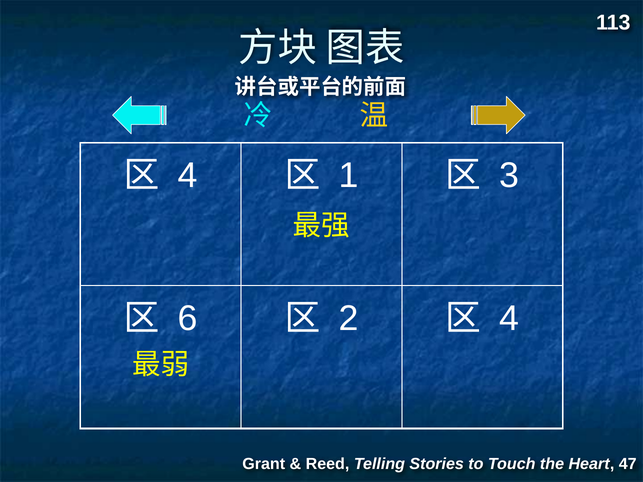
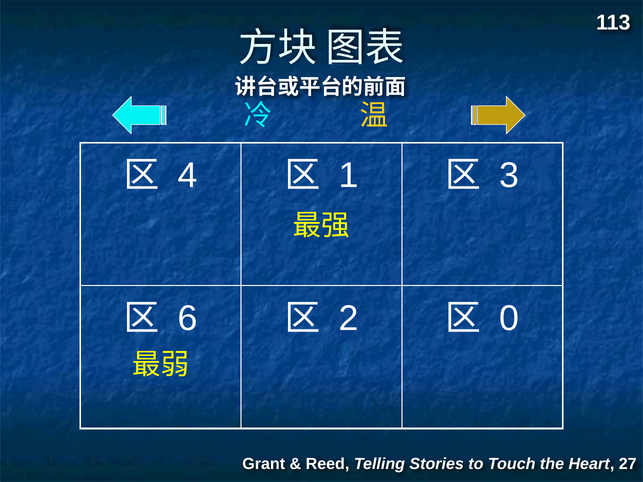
4: 4 -> 0 (509, 319)
47: 47 -> 27 (628, 464)
